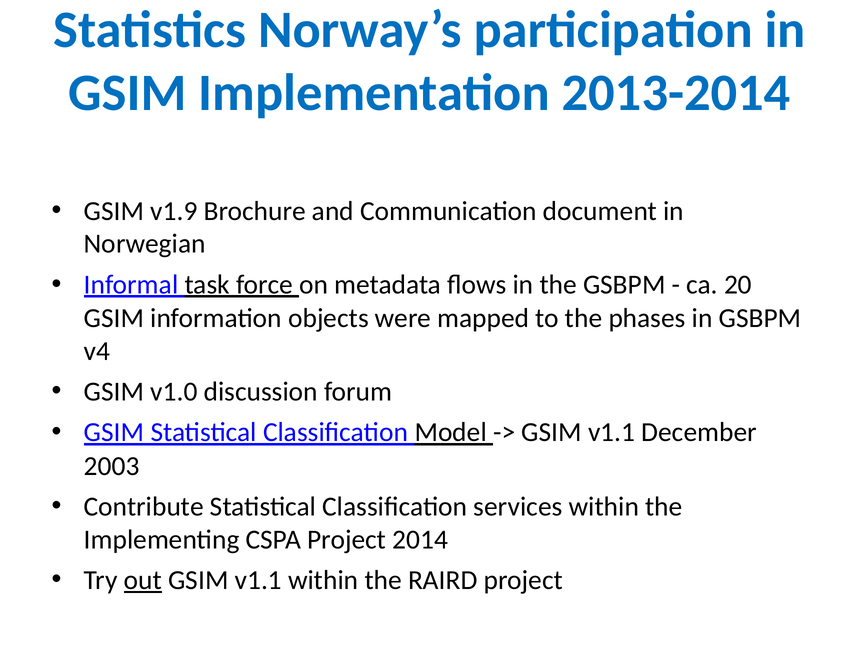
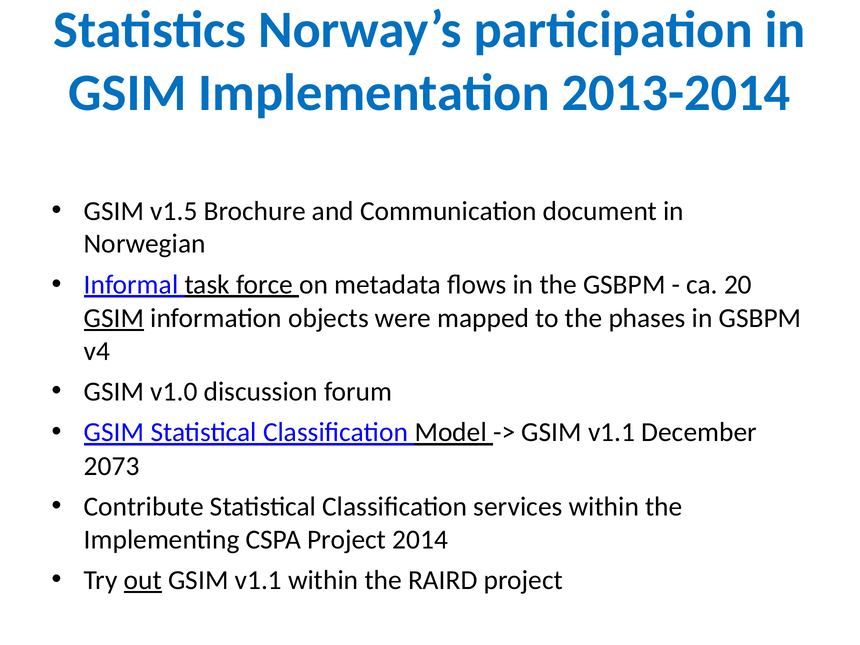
v1.9: v1.9 -> v1.5 (174, 211)
GSIM underline: none -> present (114, 318)
2003: 2003 -> 2073 (112, 466)
